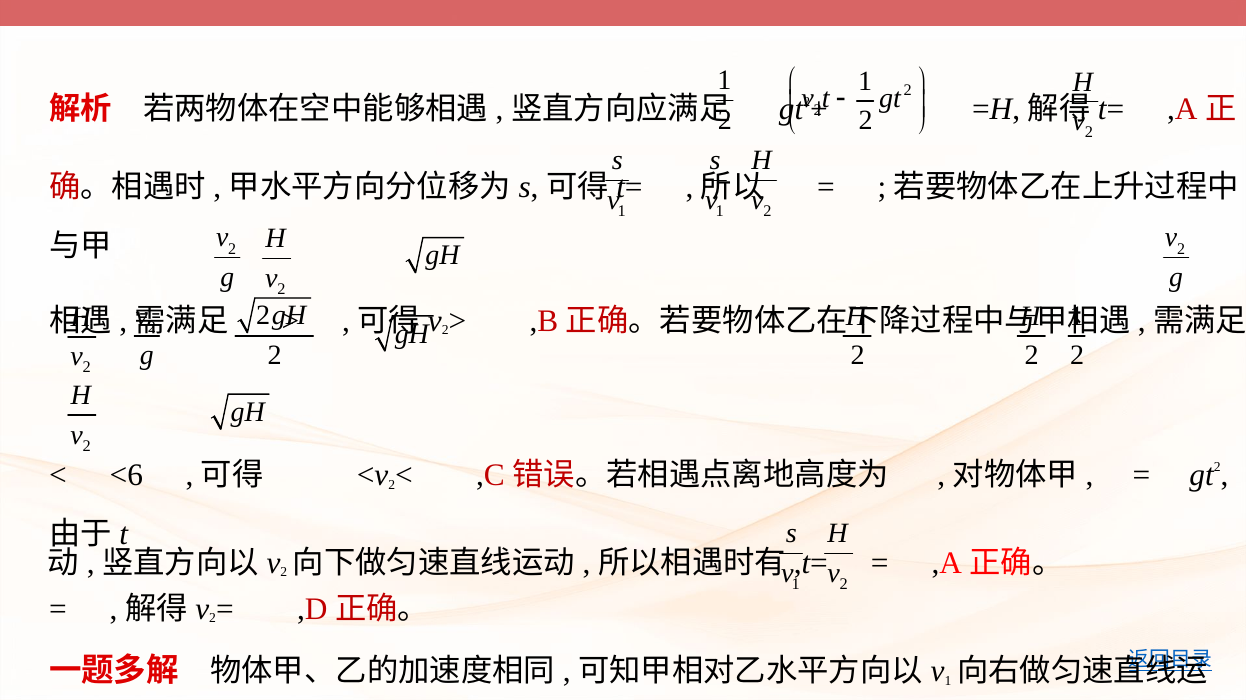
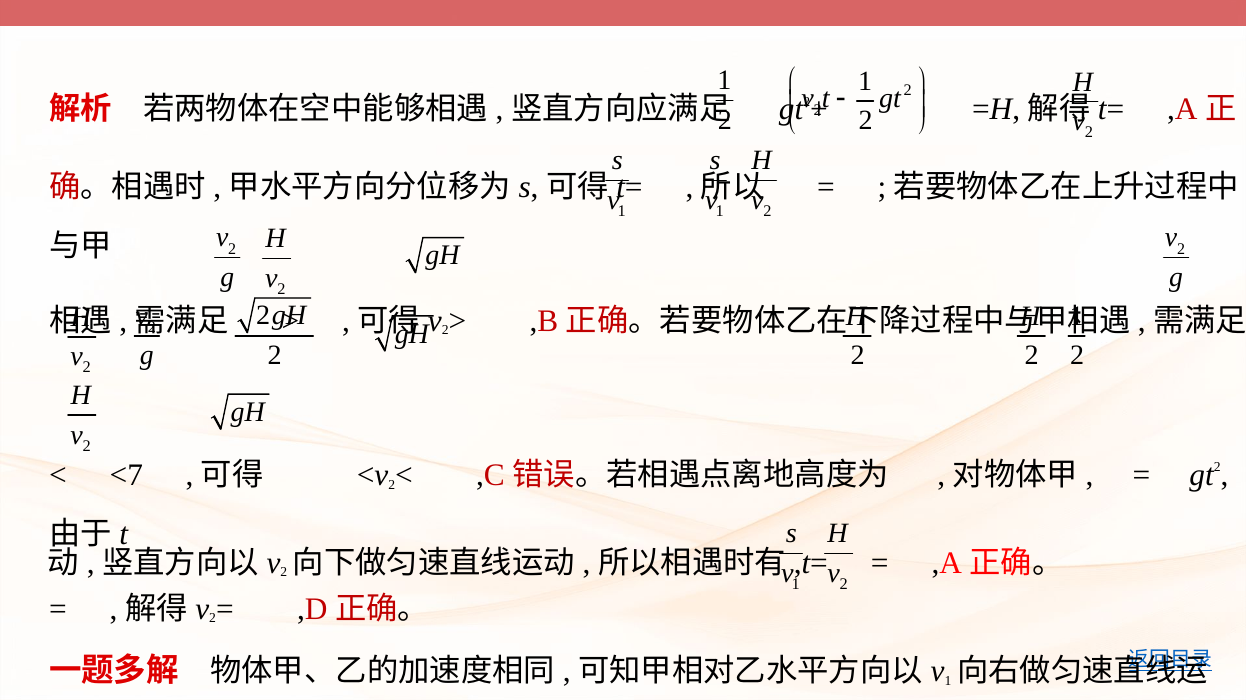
<6: <6 -> <7 (126, 475)
